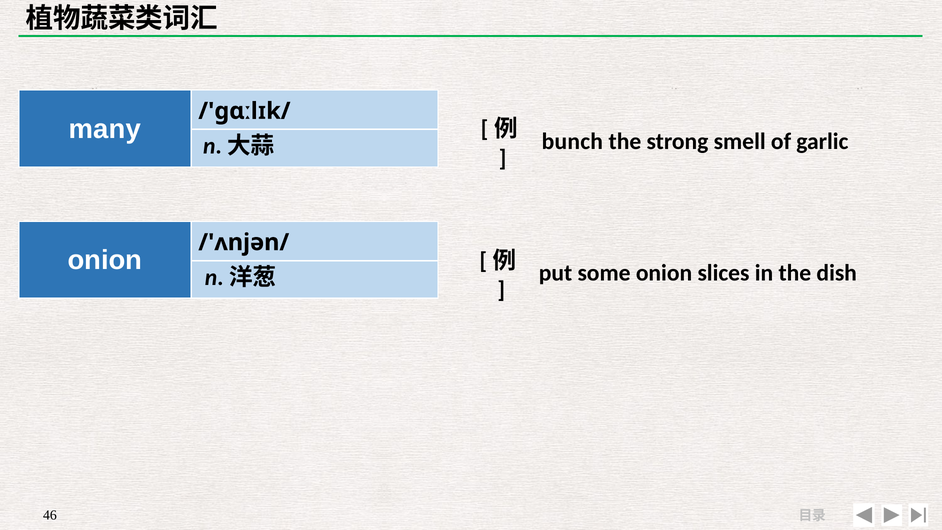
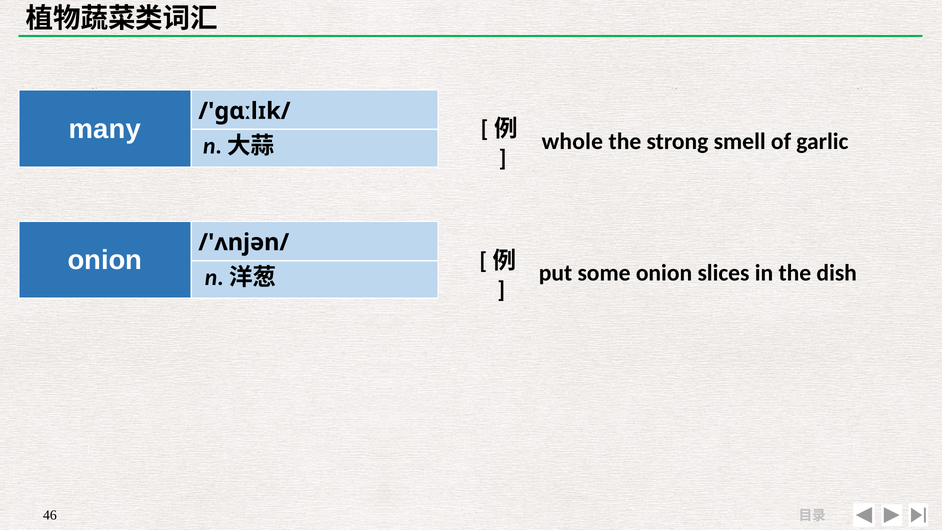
bunch: bunch -> whole (572, 141)
